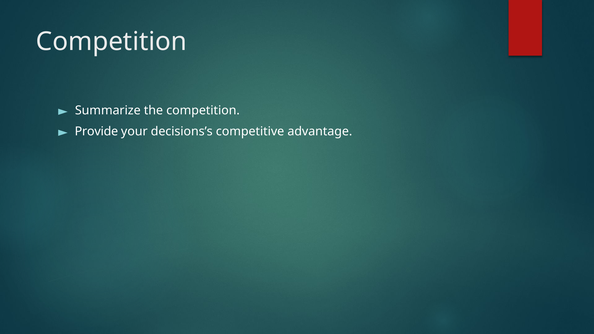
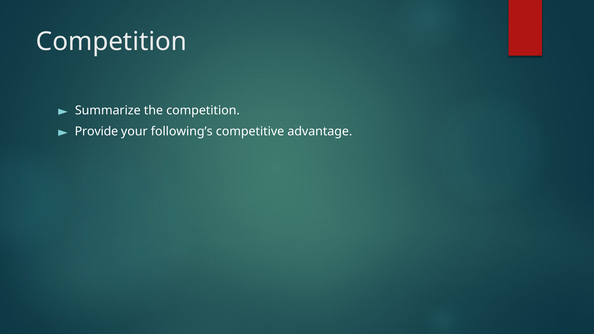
decisions’s: decisions’s -> following’s (182, 132)
